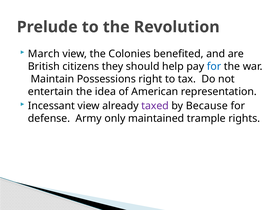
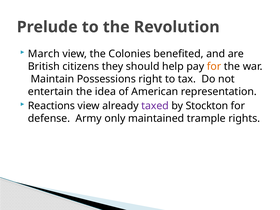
for colour: blue -> orange (214, 66)
Incessant: Incessant -> Reactions (51, 106)
Because: Because -> Stockton (207, 106)
